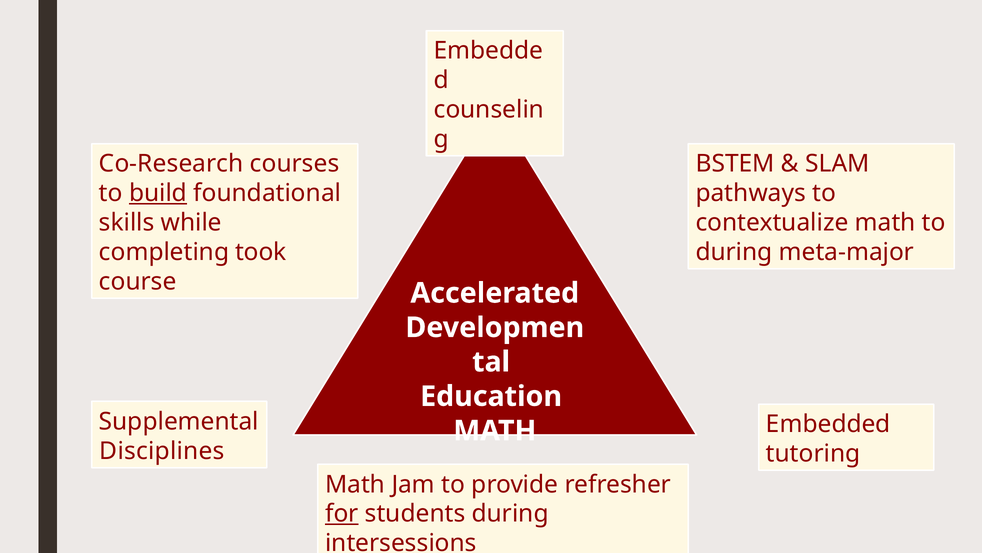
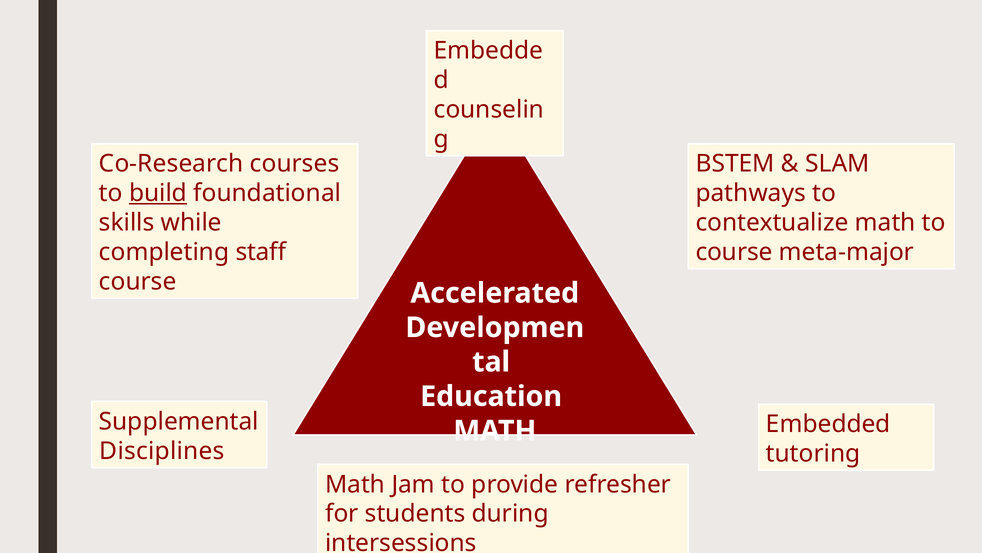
took: took -> staff (261, 252)
during: during -> course (734, 252)
for underline: present -> none (342, 513)
